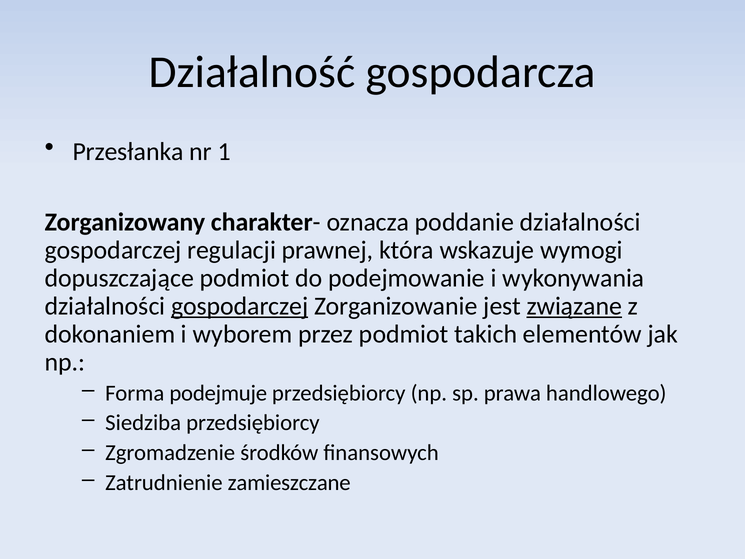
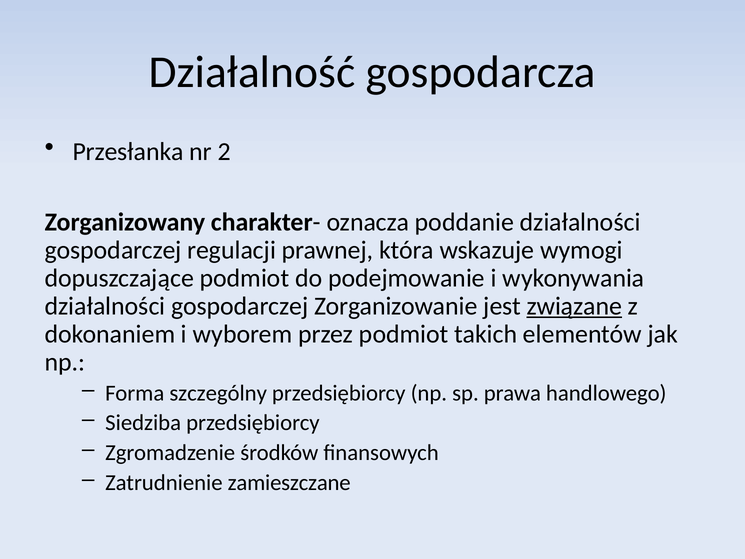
1: 1 -> 2 (224, 151)
gospodarczej underline: present -> none (240, 306)
podejmuje: podejmuje -> szczególny (218, 393)
